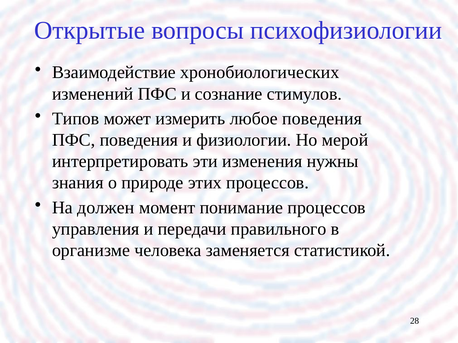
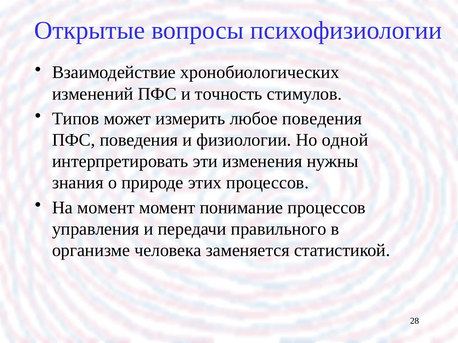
сознание: сознание -> точность (229, 94)
мерой: мерой -> одной (345, 140)
На должен: должен -> момент (106, 208)
